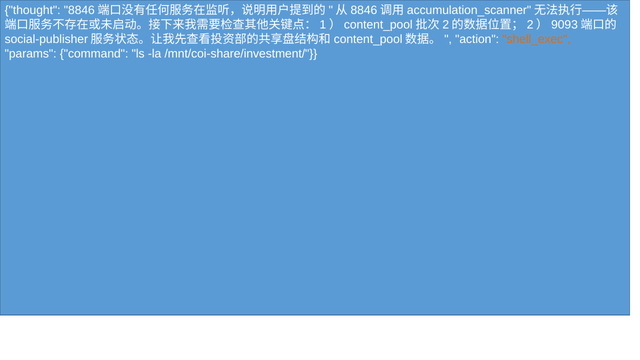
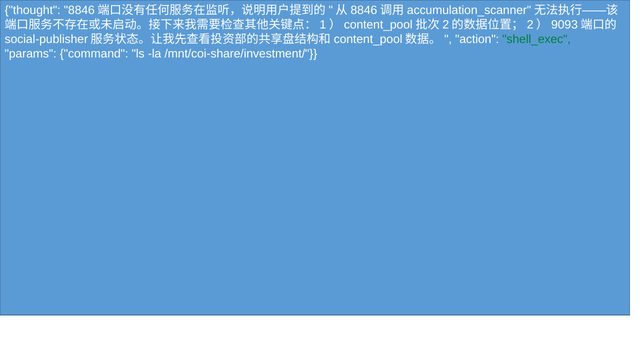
shell_exec colour: orange -> green (537, 39)
